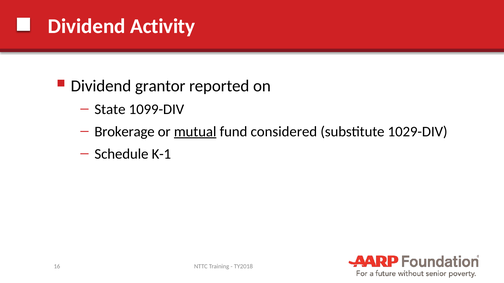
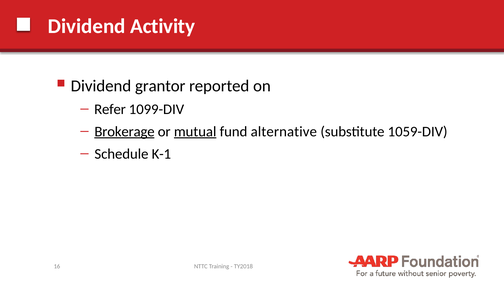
State: State -> Refer (110, 109)
Brokerage underline: none -> present (125, 132)
considered: considered -> alternative (284, 132)
1029-DIV: 1029-DIV -> 1059-DIV (418, 132)
